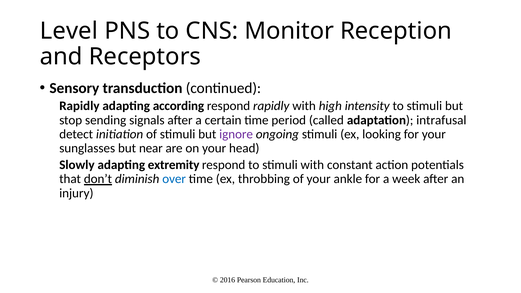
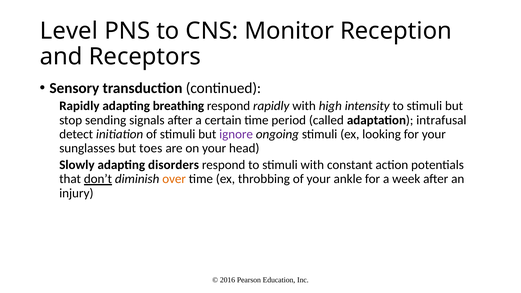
according: according -> breathing (178, 106)
near: near -> toes (151, 148)
extremity: extremity -> disorders (173, 165)
over colour: blue -> orange (174, 179)
